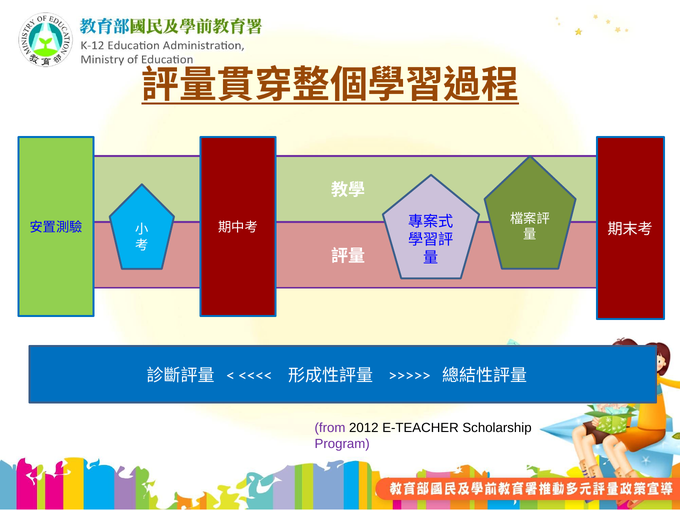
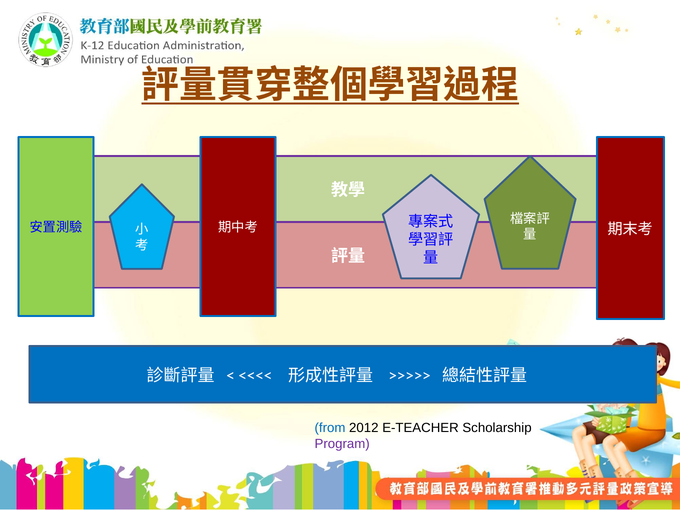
from colour: purple -> blue (330, 428)
